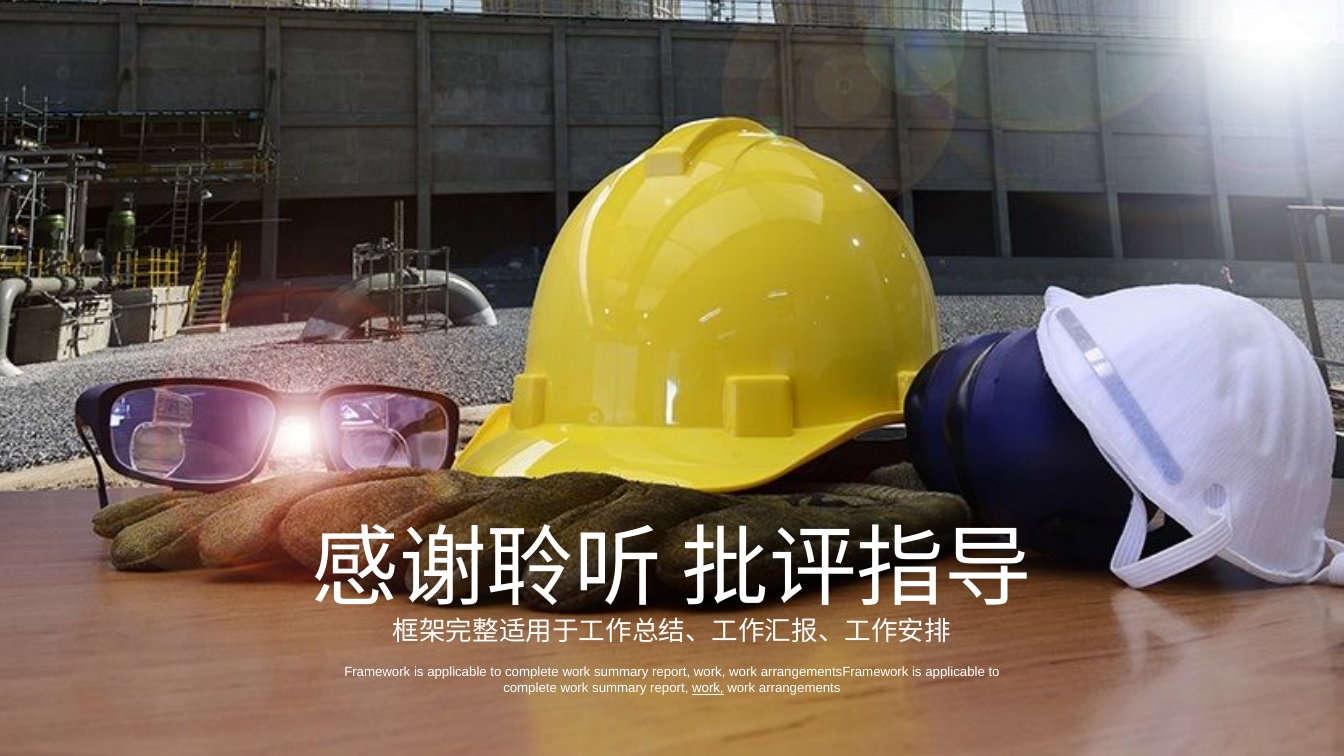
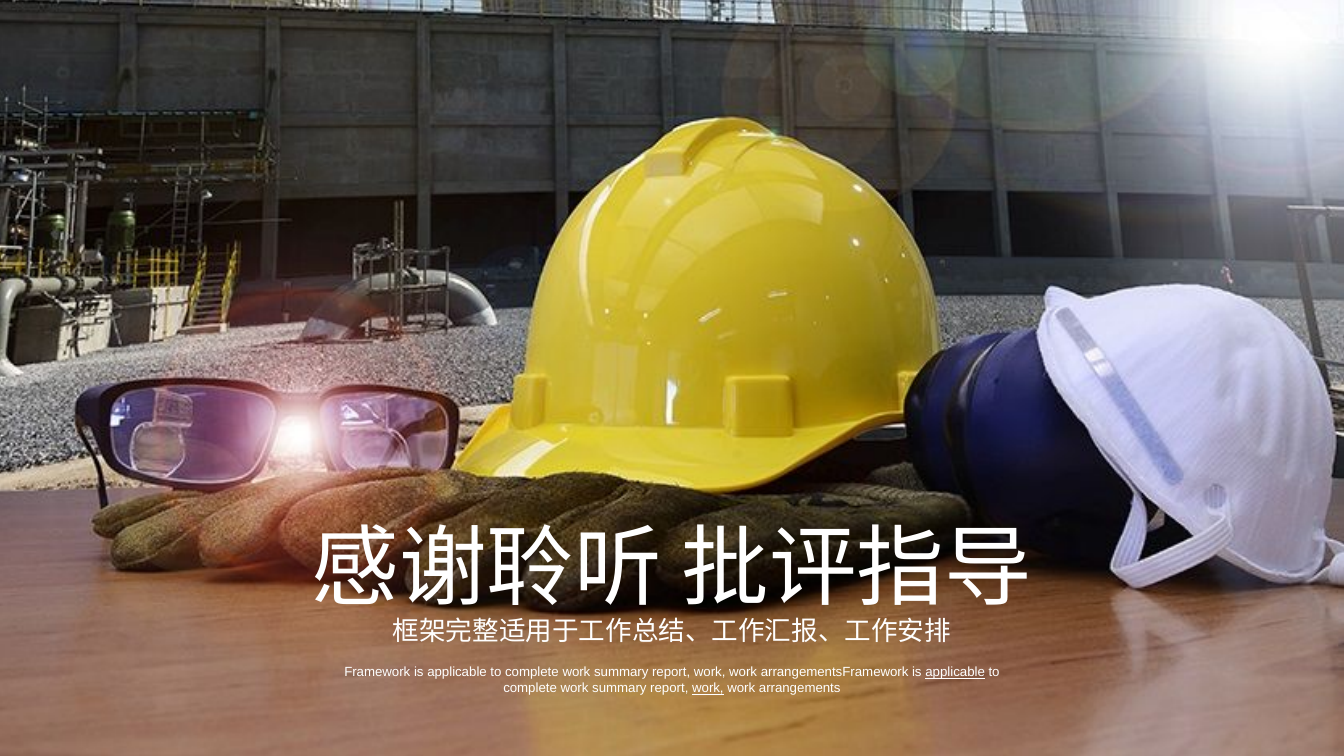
applicable underline: none -> present (955, 672)
